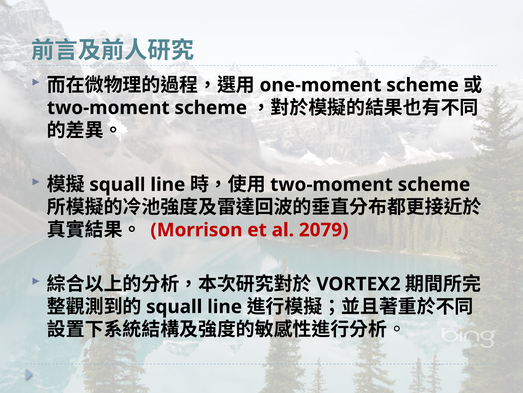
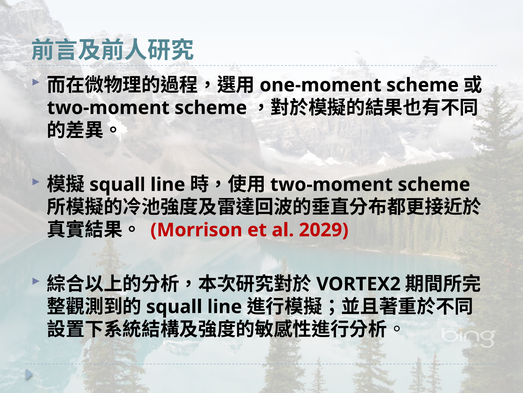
2079: 2079 -> 2029 (324, 230)
